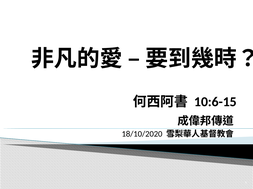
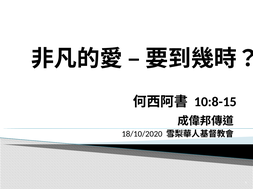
10:6-15: 10:6-15 -> 10:8-15 (215, 102)
